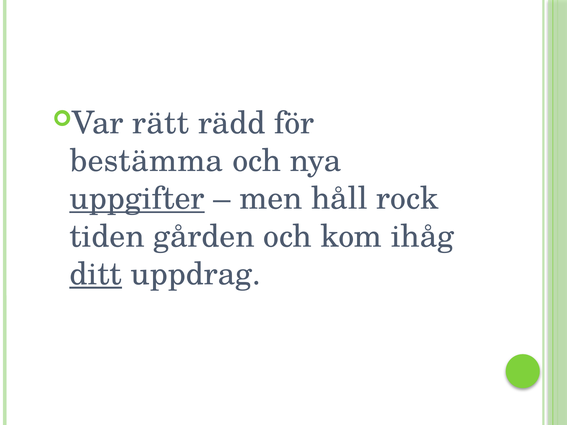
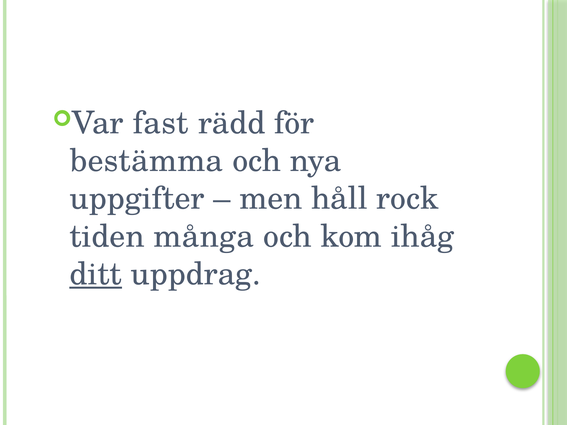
rätt: rätt -> fast (161, 123)
uppgifter underline: present -> none (137, 199)
gården: gården -> många (204, 236)
